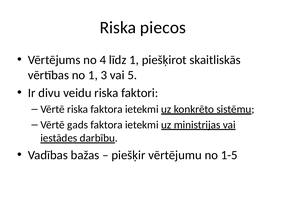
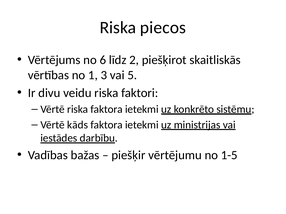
4: 4 -> 6 (103, 60)
līdz 1: 1 -> 2 (134, 60)
gads: gads -> kāds (78, 125)
